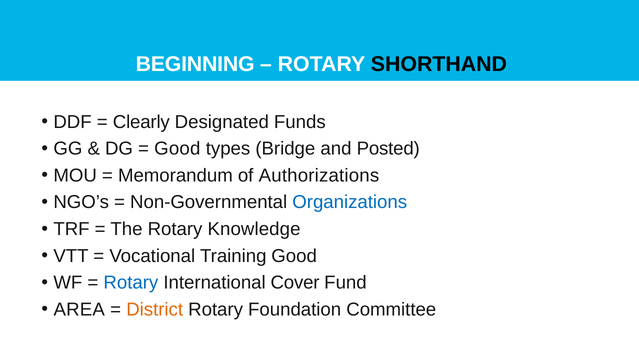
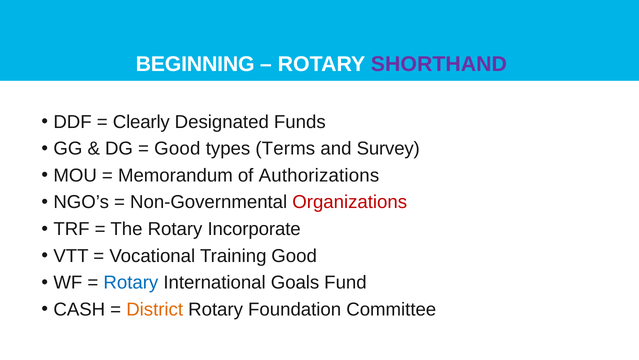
SHORTHAND colour: black -> purple (439, 64)
Bridge: Bridge -> Terms (285, 148)
Posted: Posted -> Survey (388, 148)
Organizations colour: blue -> red (350, 202)
Knowledge: Knowledge -> Incorporate (254, 229)
Cover: Cover -> Goals (295, 282)
AREA: AREA -> CASH (79, 309)
